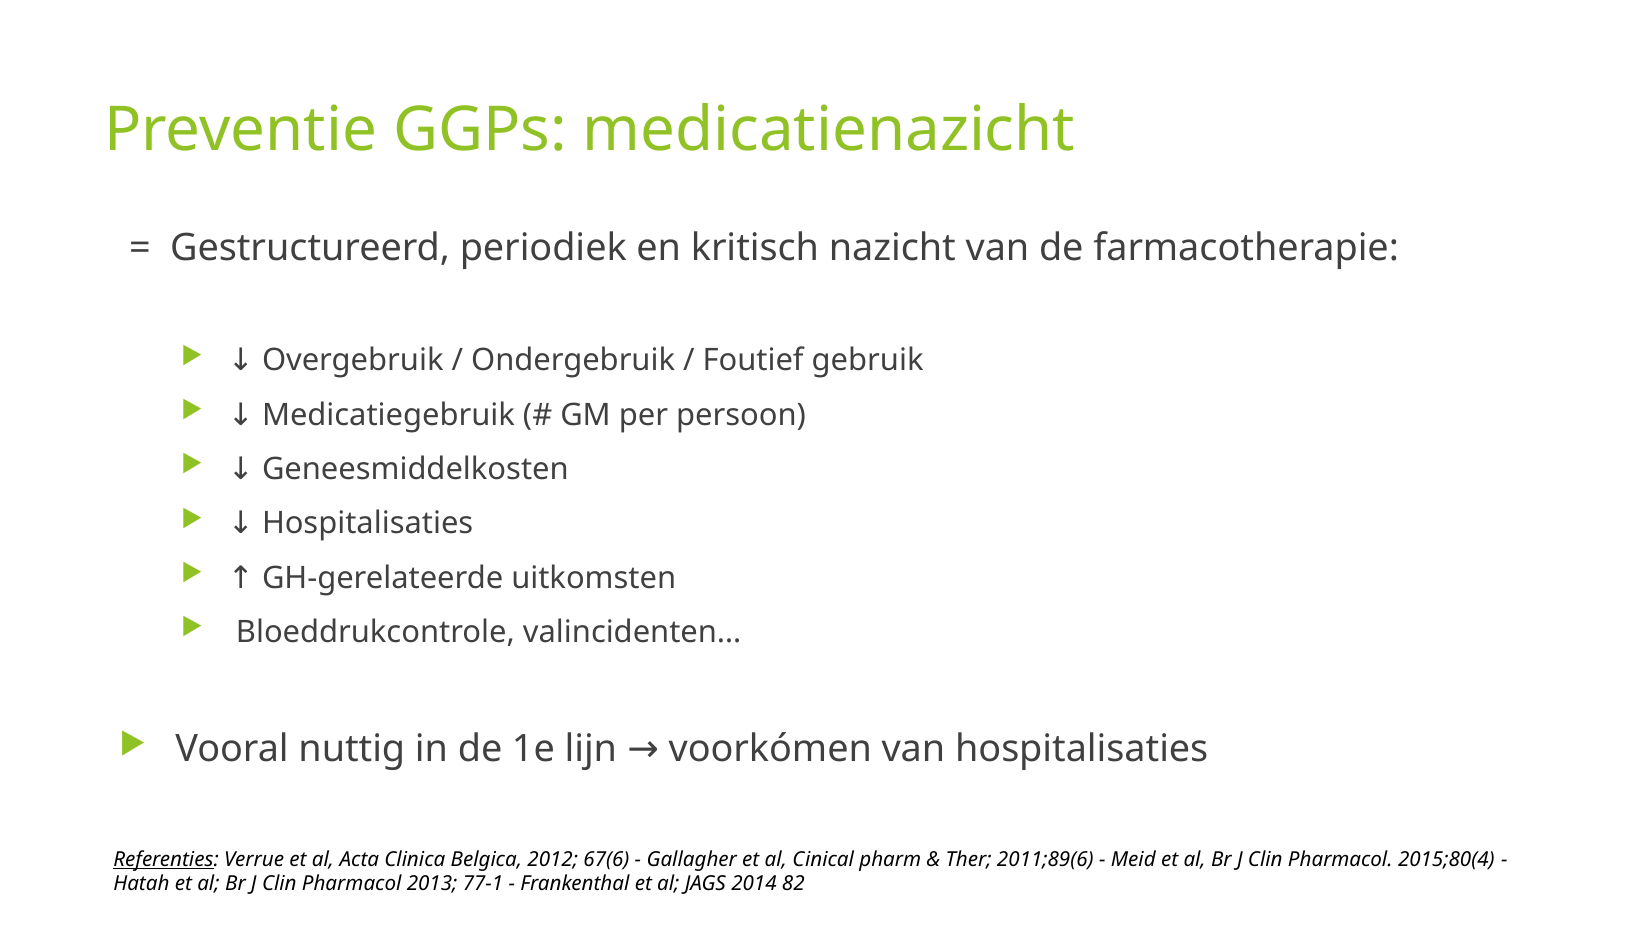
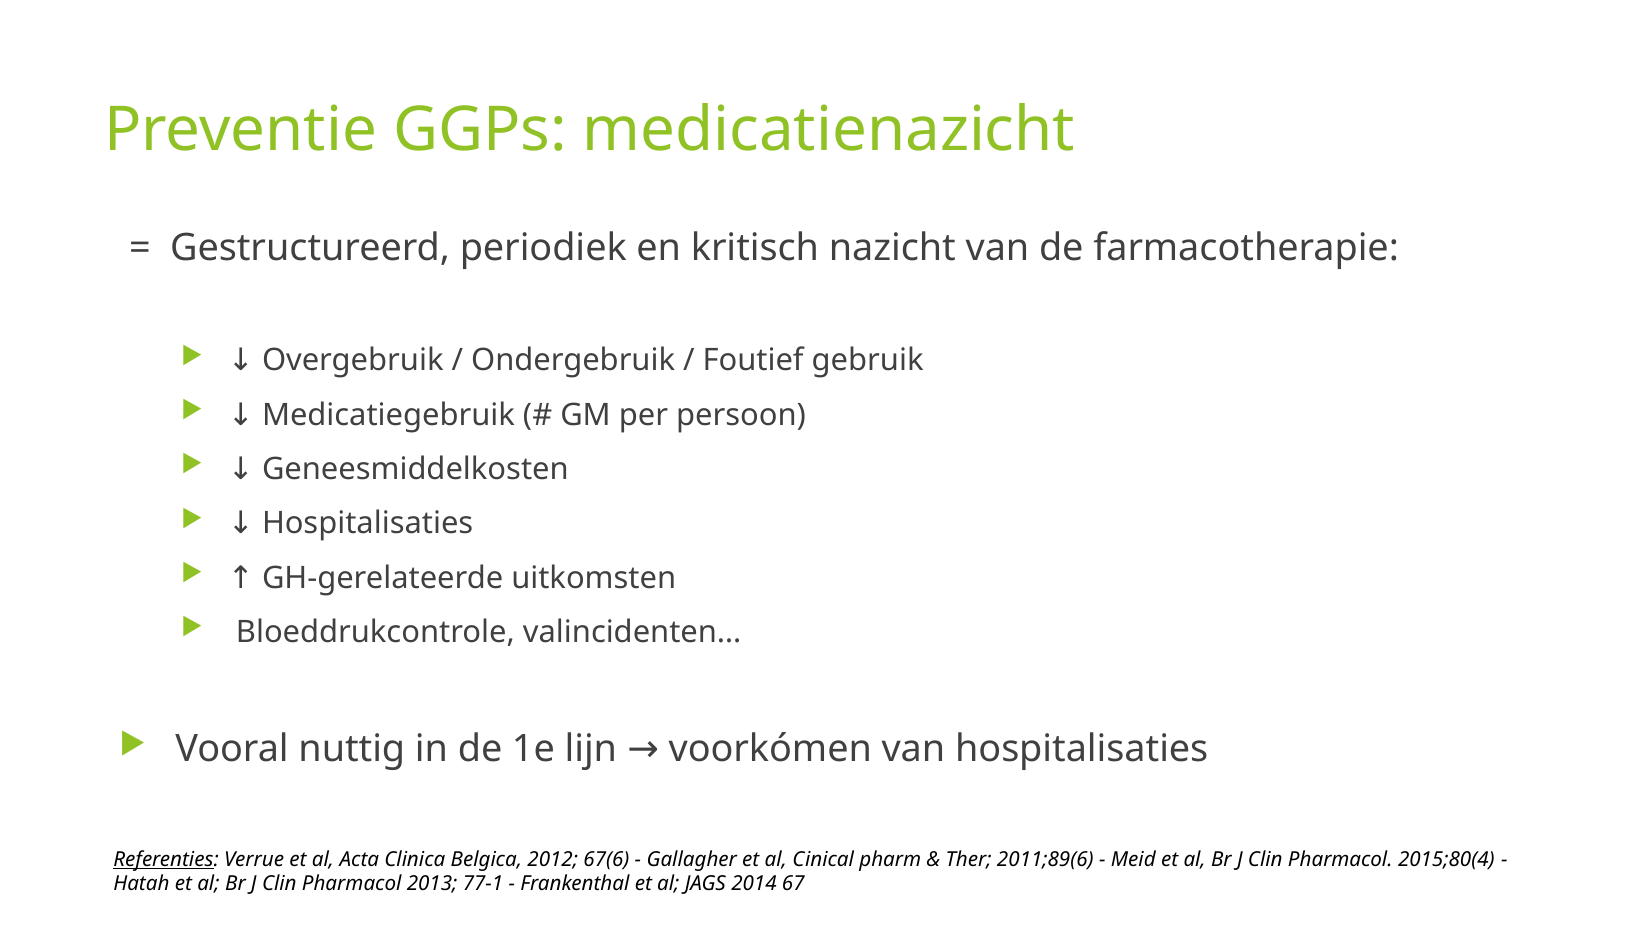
82: 82 -> 67 (793, 884)
